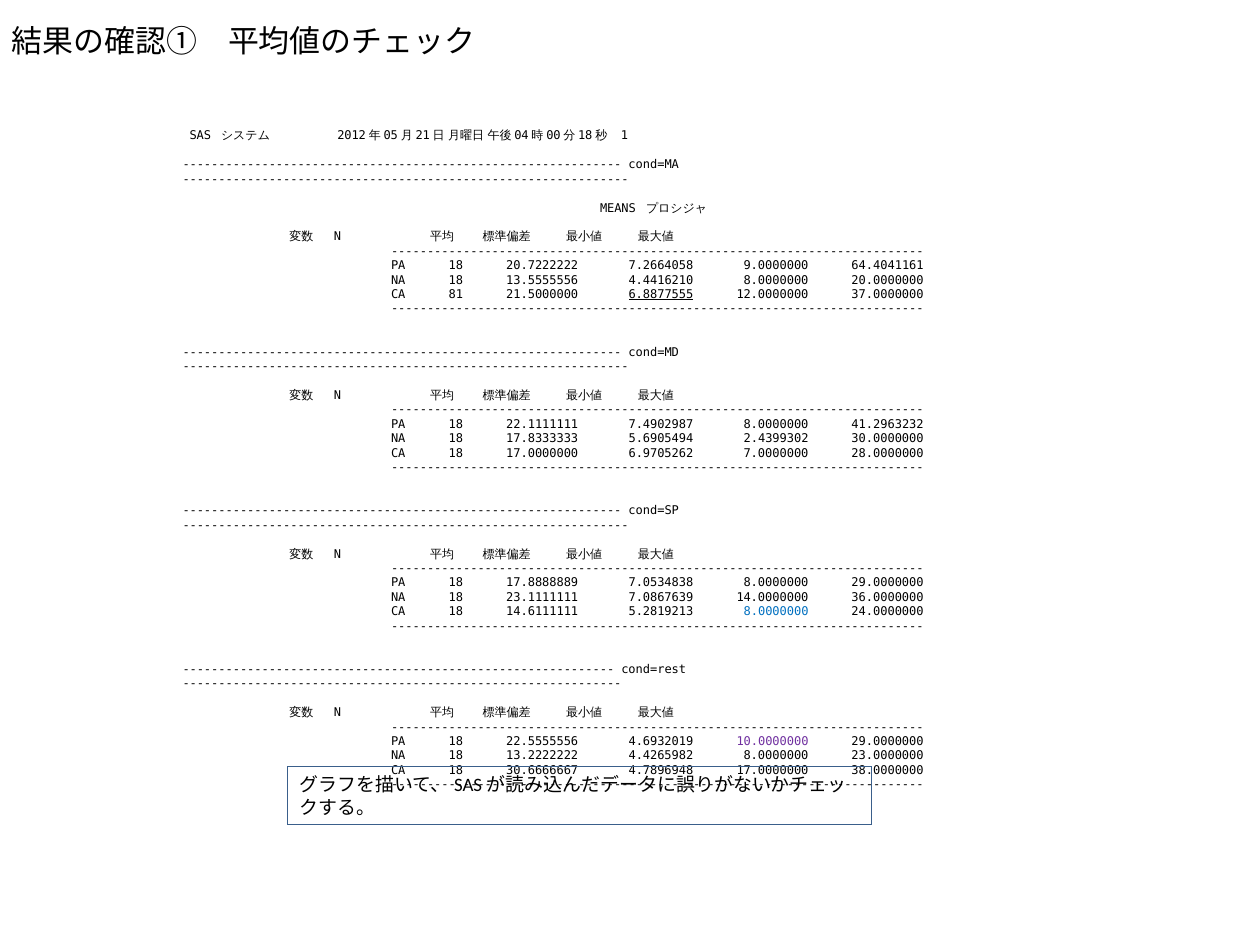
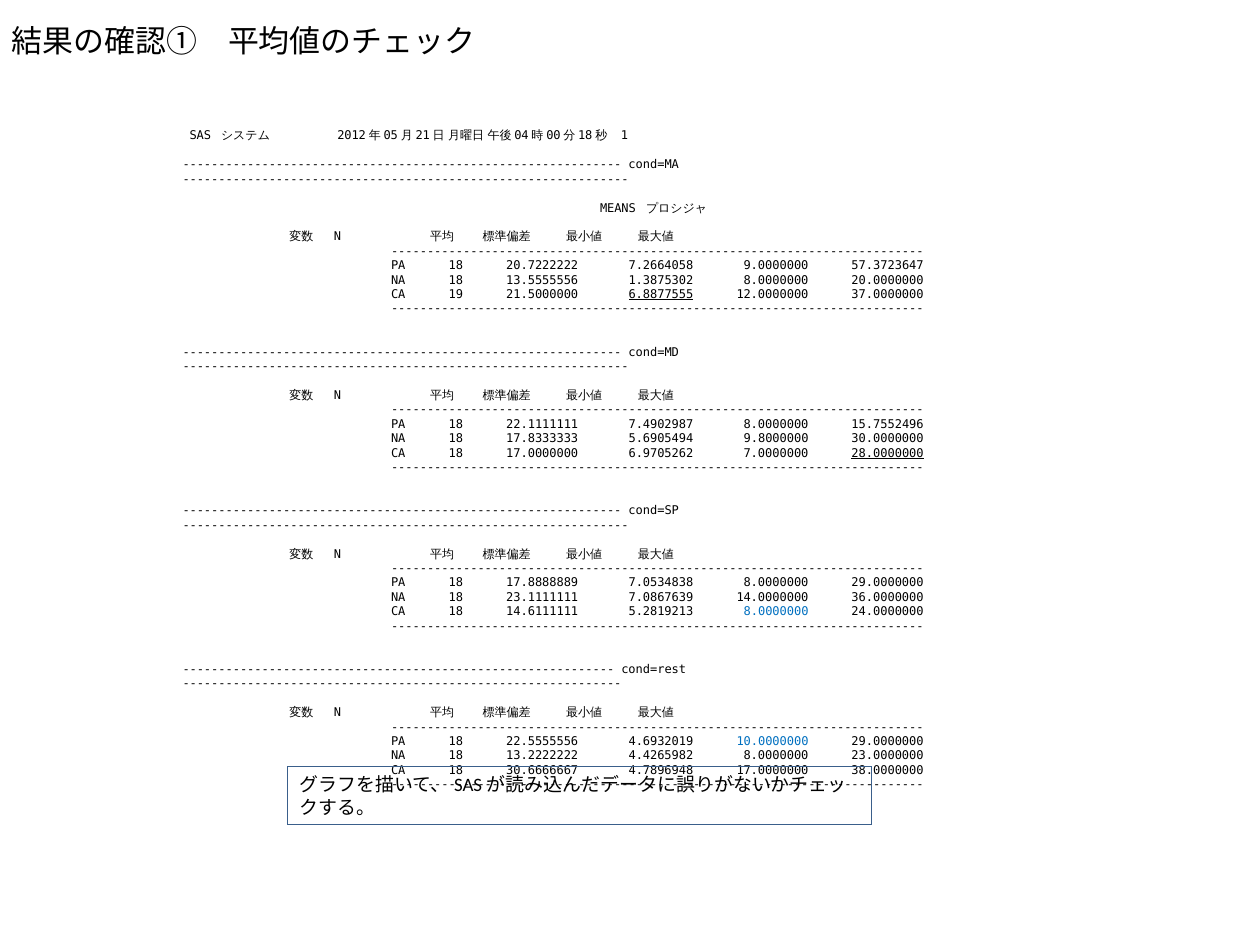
64.4041161: 64.4041161 -> 57.3723647 (888, 266)
4.4416210: 4.4416210 -> 1.3875302 (661, 280)
81: 81 -> 19 (456, 295)
41.2963232: 41.2963232 -> 15.7552496 (888, 424)
2.4399302: 2.4399302 -> 9.8000000 (776, 439)
28.0000000 underline: none -> present (888, 453)
10.0000000 colour: purple -> blue (773, 741)
